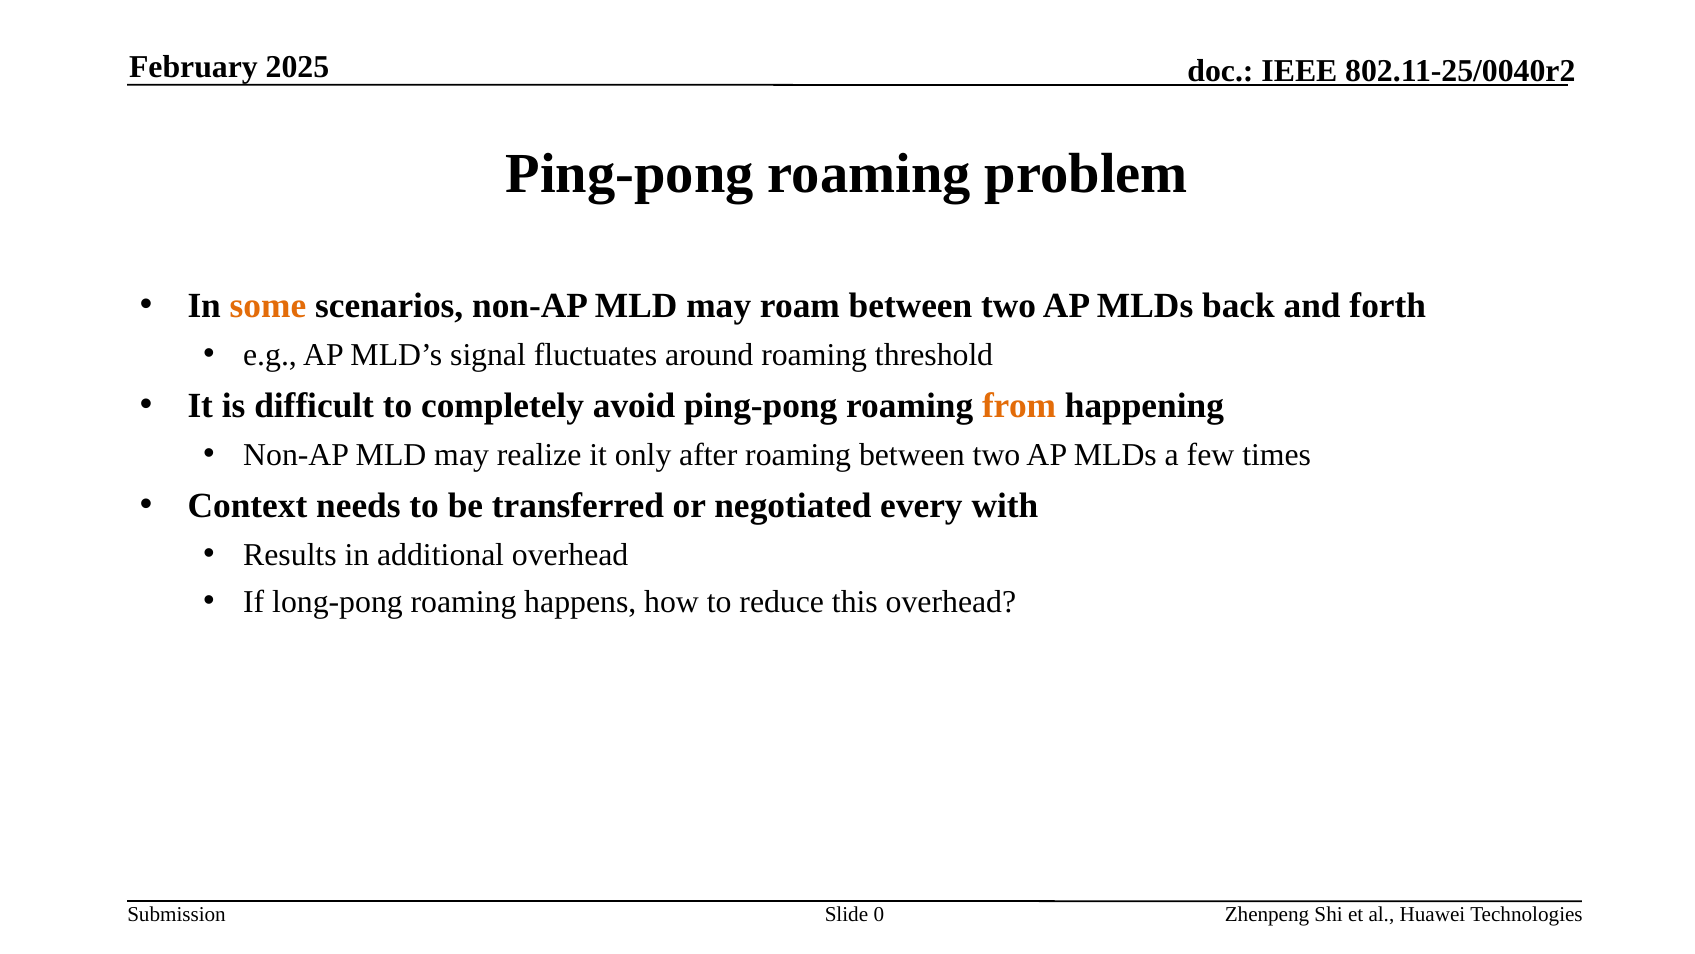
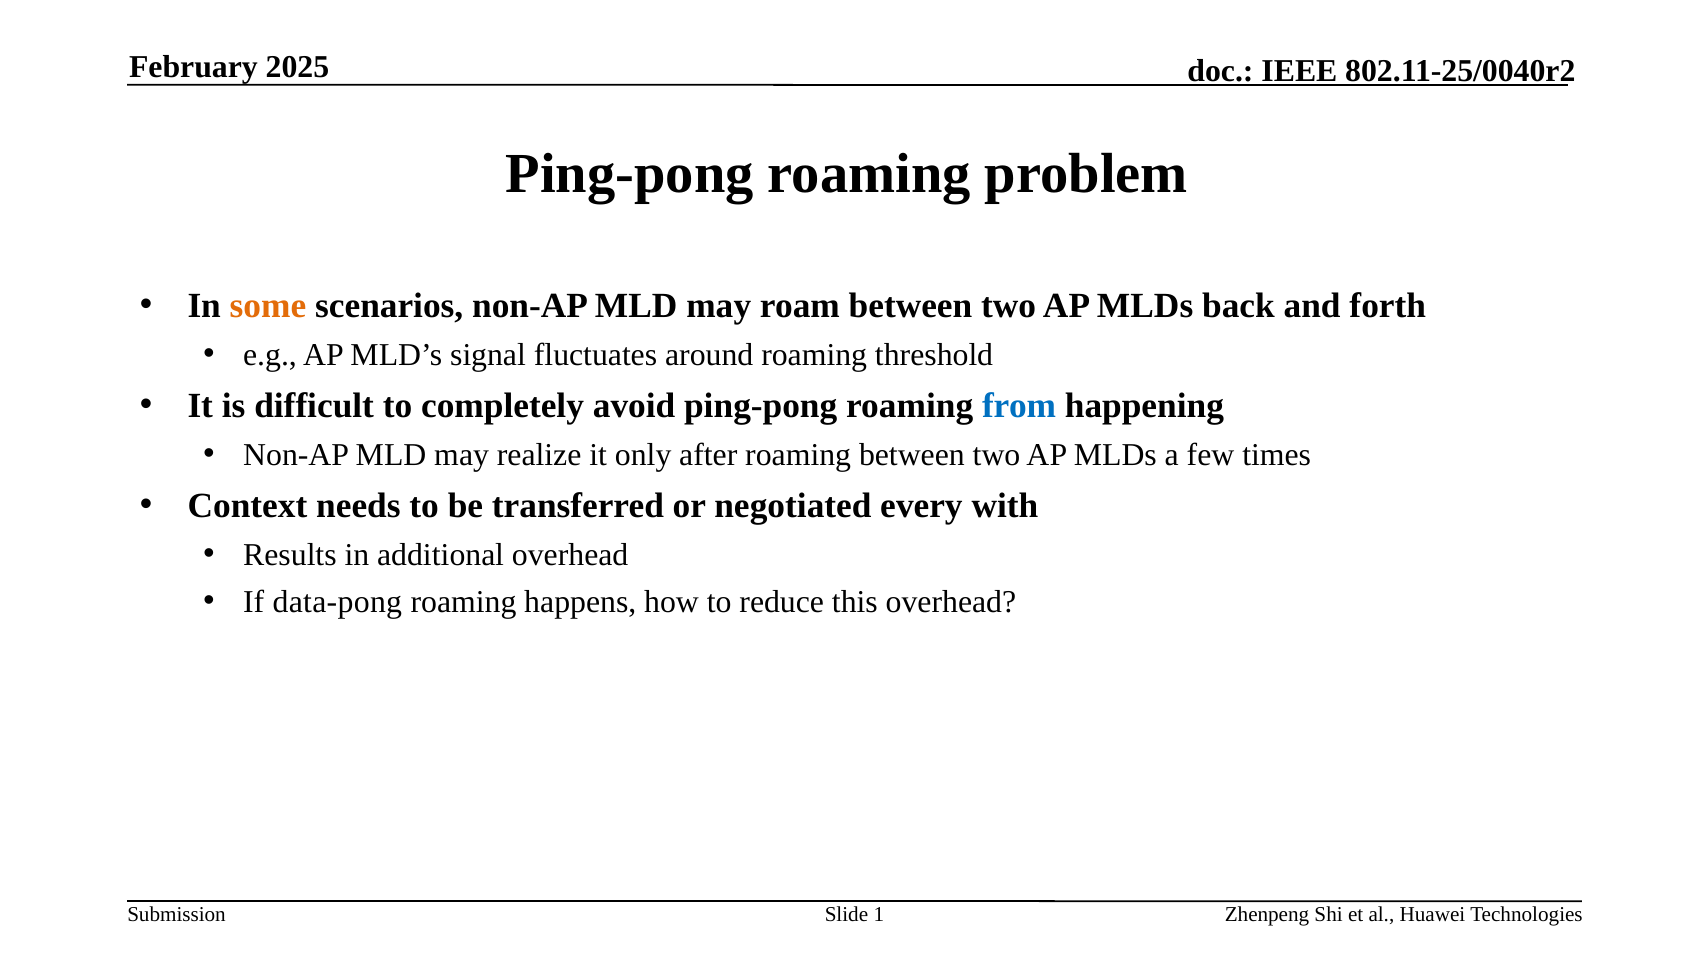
from colour: orange -> blue (1019, 405)
long-pong: long-pong -> data-pong (337, 601)
0: 0 -> 1 (879, 914)
